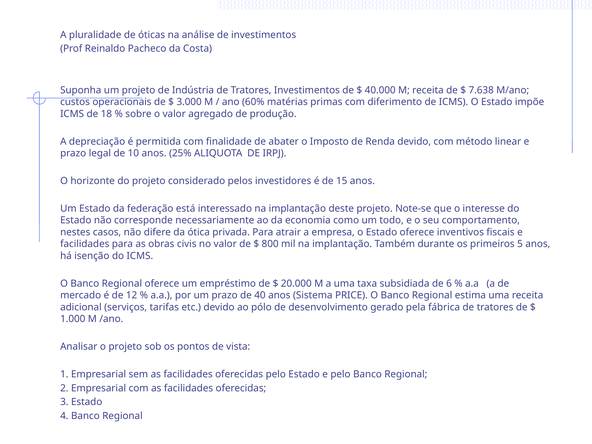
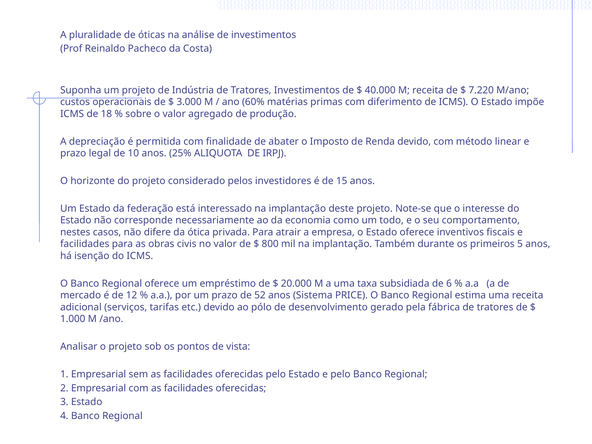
7.638: 7.638 -> 7.220 (481, 90)
40: 40 -> 52 (260, 295)
